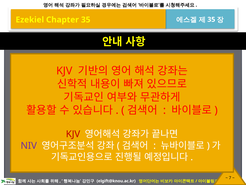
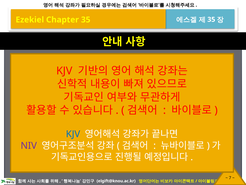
KJV colour: red -> blue (73, 134)
